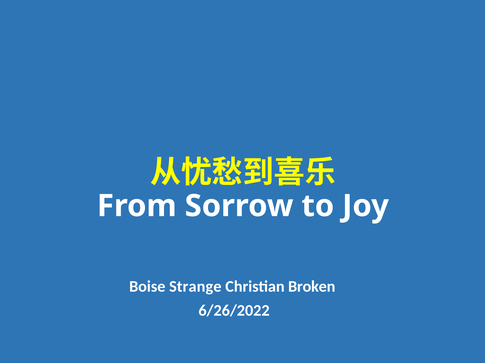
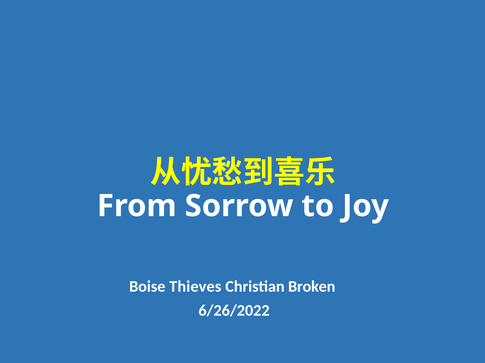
Strange: Strange -> Thieves (195, 287)
